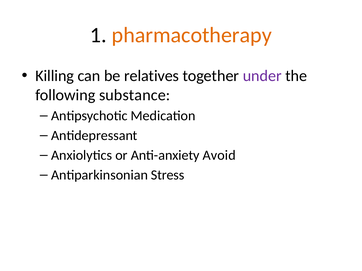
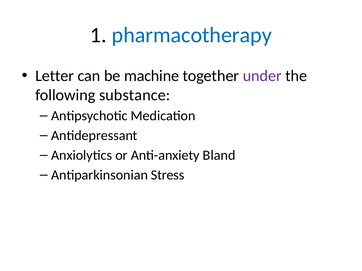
pharmacotherapy colour: orange -> blue (192, 35)
Killing: Killing -> Letter (55, 76)
relatives: relatives -> machine (152, 76)
Avoid: Avoid -> Bland (219, 155)
